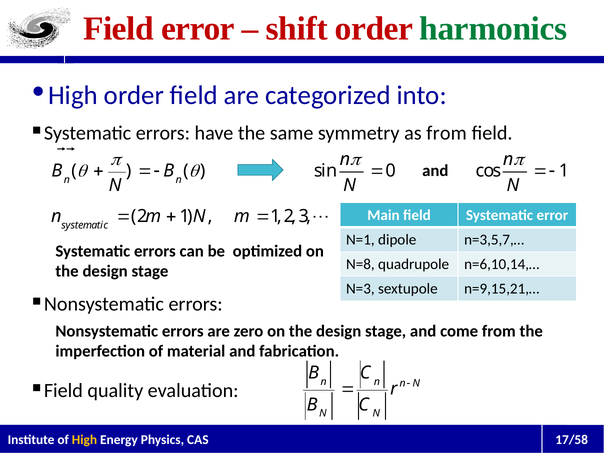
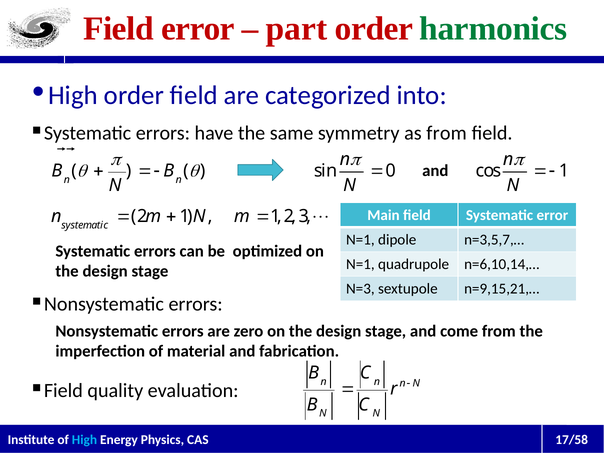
shift: shift -> part (297, 29)
N=8: N=8 -> N=1 (360, 264)
High colour: yellow -> light blue (84, 440)
